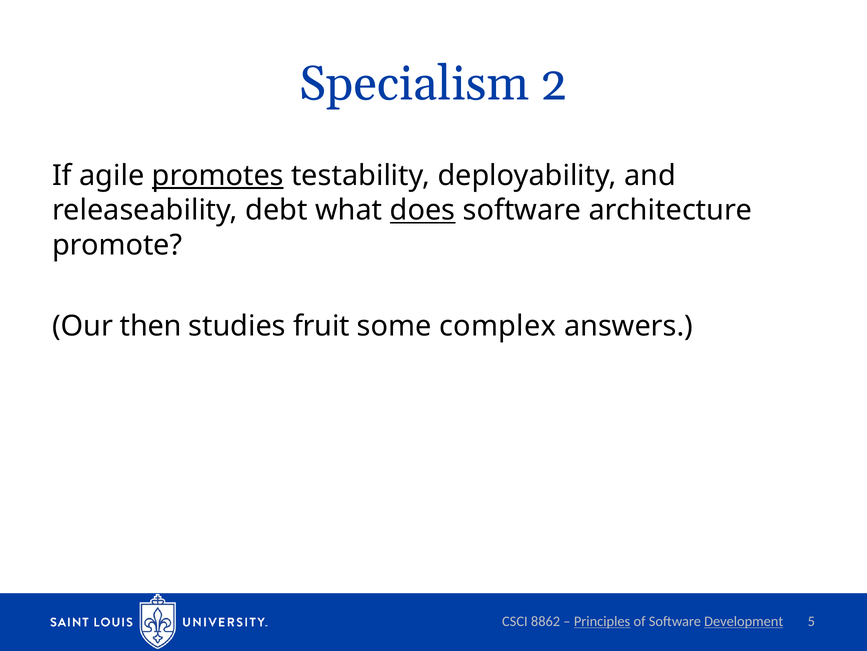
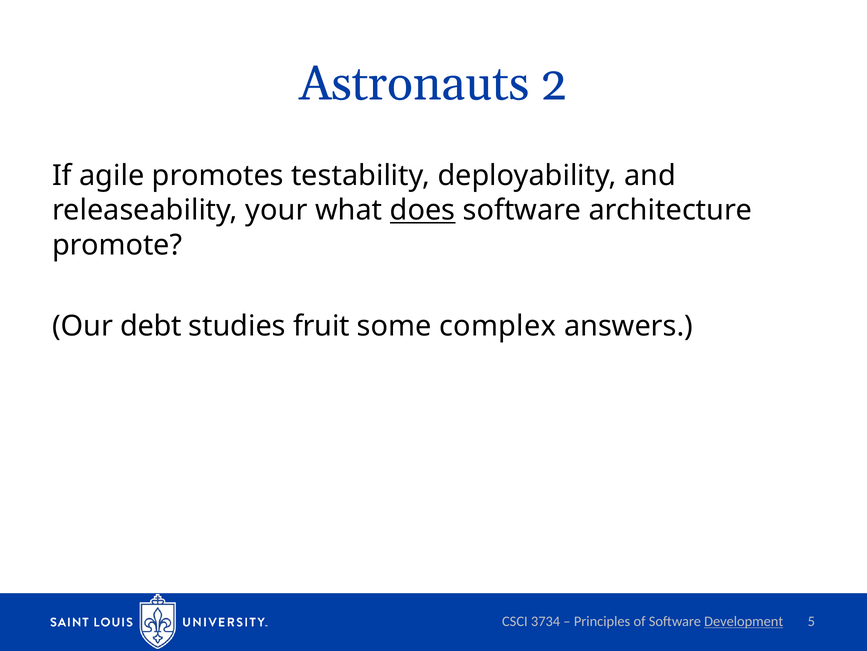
Specialism: Specialism -> Astronauts (414, 84)
promotes underline: present -> none (218, 175)
debt: debt -> your (276, 210)
then: then -> debt (151, 326)
8862: 8862 -> 3734 (546, 621)
Principles underline: present -> none (602, 621)
